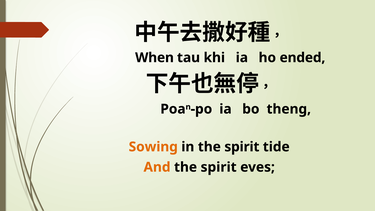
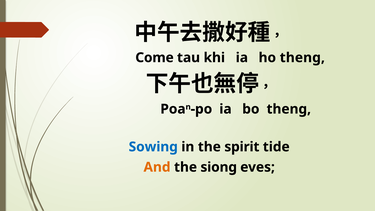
When: When -> Come (155, 58)
ho ended: ended -> theng (302, 58)
Sowing colour: orange -> blue (153, 147)
spirit: spirit -> siong (219, 167)
